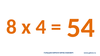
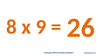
4: 4 -> 9 (41, 27)
54: 54 -> 26 (81, 28)
